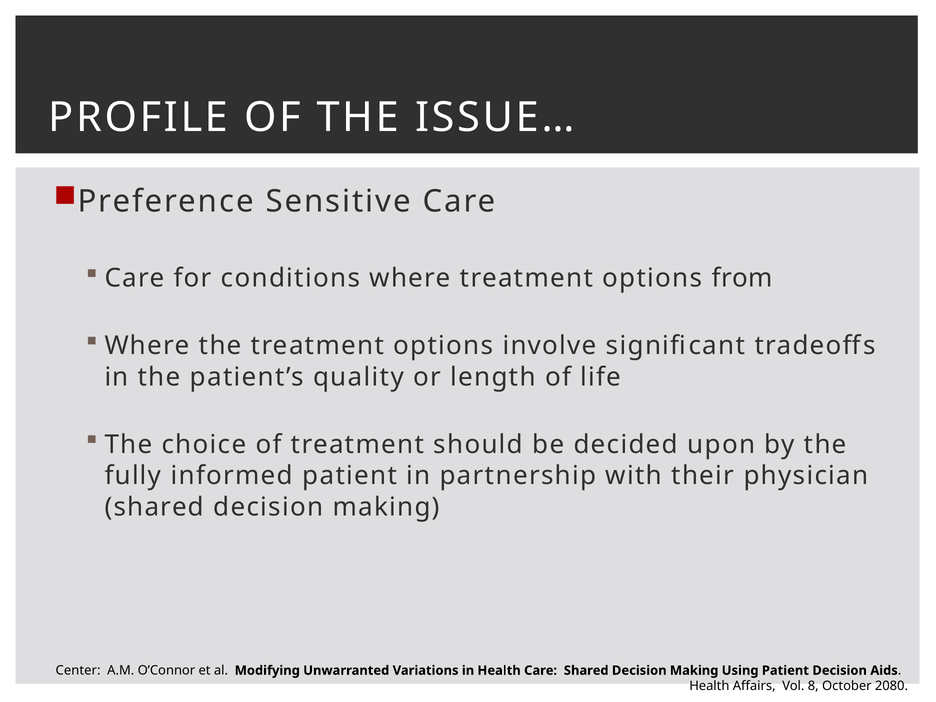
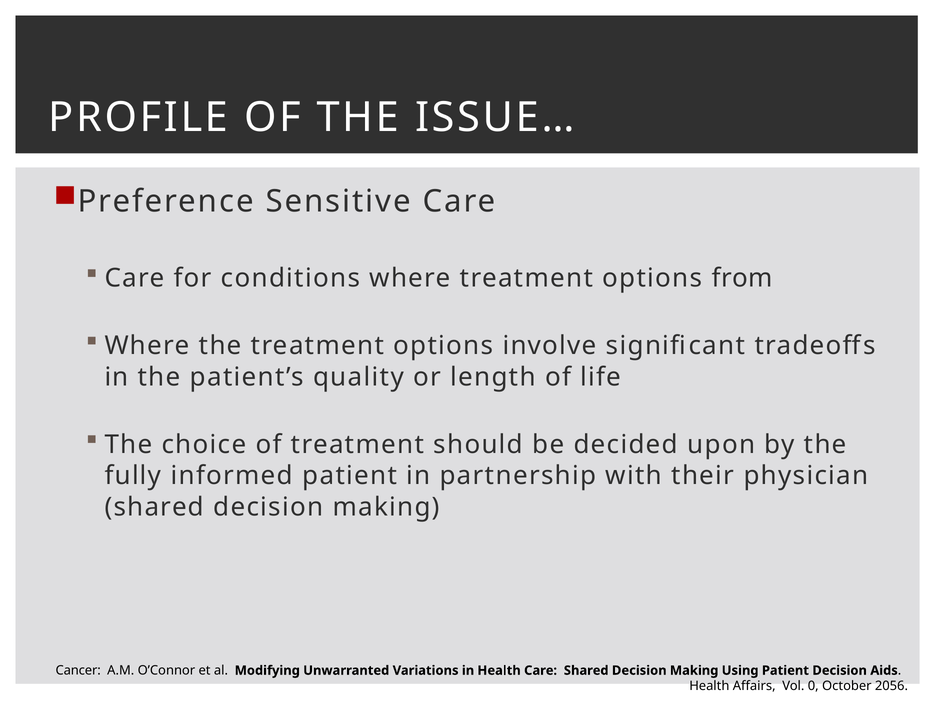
Center: Center -> Cancer (78, 670)
8: 8 -> 0 (813, 686)
2080: 2080 -> 2056 (891, 686)
